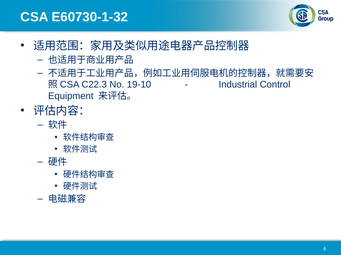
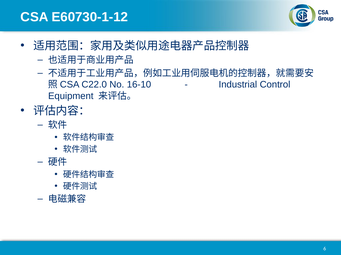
E60730-1-32: E60730-1-32 -> E60730-1-12 (90, 17)
C22.3: C22.3 -> C22.0 (94, 85)
19-10: 19-10 -> 16-10 (139, 85)
